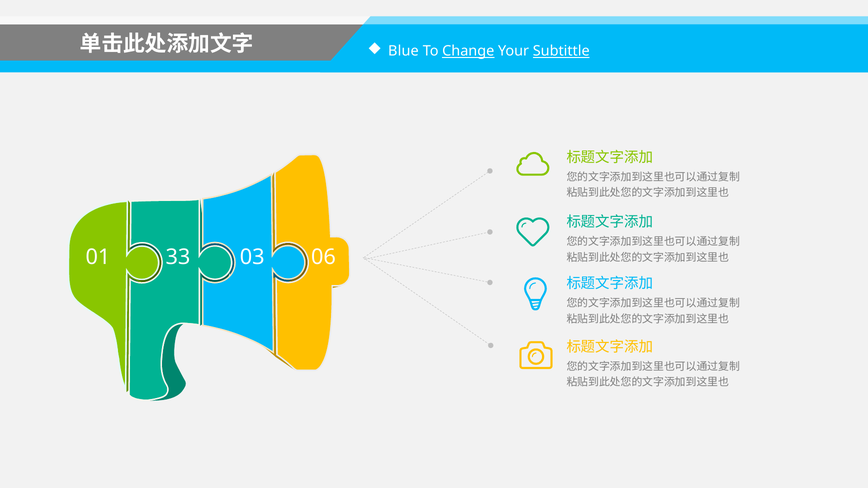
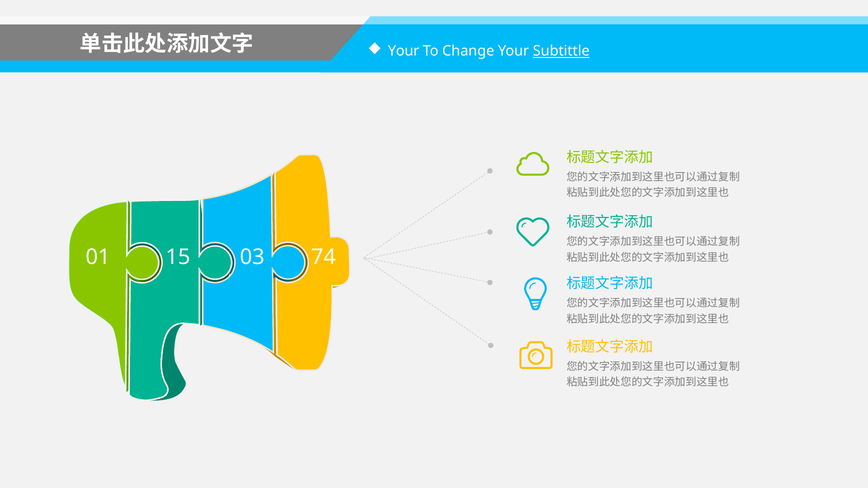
Blue: Blue -> Your (404, 51)
Change underline: present -> none (468, 51)
33: 33 -> 15 (178, 257)
06: 06 -> 74 (323, 257)
